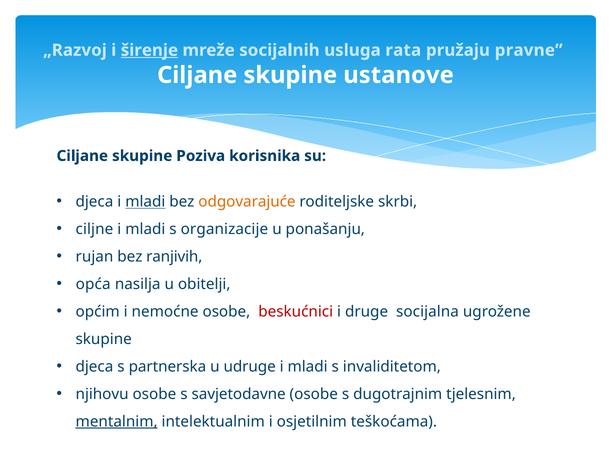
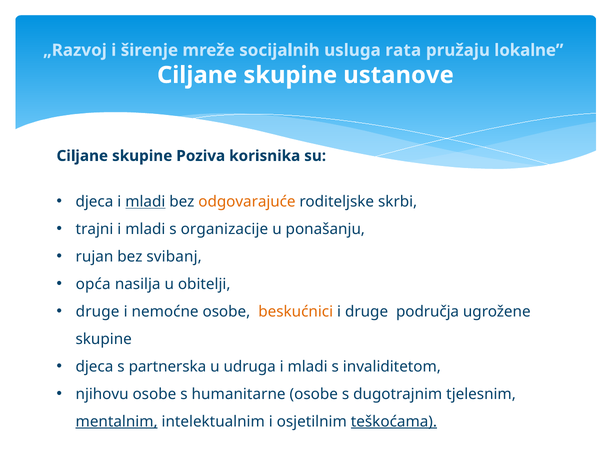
širenje underline: present -> none (149, 50)
pravne: pravne -> lokalne (529, 50)
ciljne: ciljne -> trajni (94, 229)
ranjivih: ranjivih -> svibanj (174, 257)
općim: općim -> druge (98, 312)
beskućnici colour: red -> orange (296, 312)
socijalna: socijalna -> područja (428, 312)
udruge: udruge -> udruga (250, 367)
savjetodavne: savjetodavne -> humanitarne (239, 394)
teškoćama underline: none -> present (394, 422)
